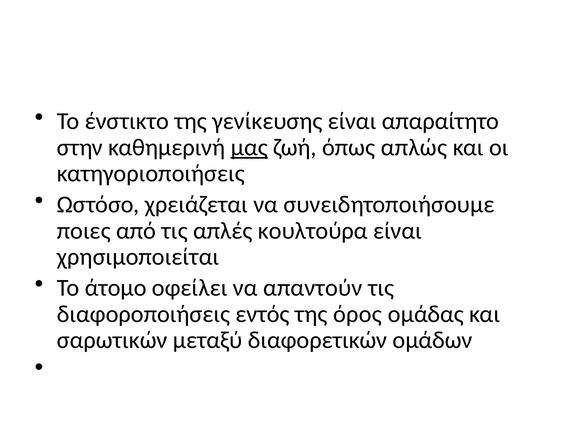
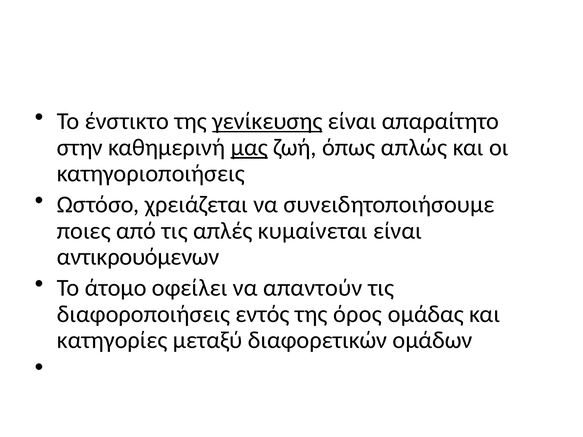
γενίκευσης underline: none -> present (267, 121)
κουλτούρα: κουλτούρα -> κυμαίνεται (313, 231)
χρησιμοποιείται: χρησιμοποιείται -> αντικρουόμενων (138, 257)
σαρωτικών: σαρωτικών -> κατηγορίες (112, 340)
